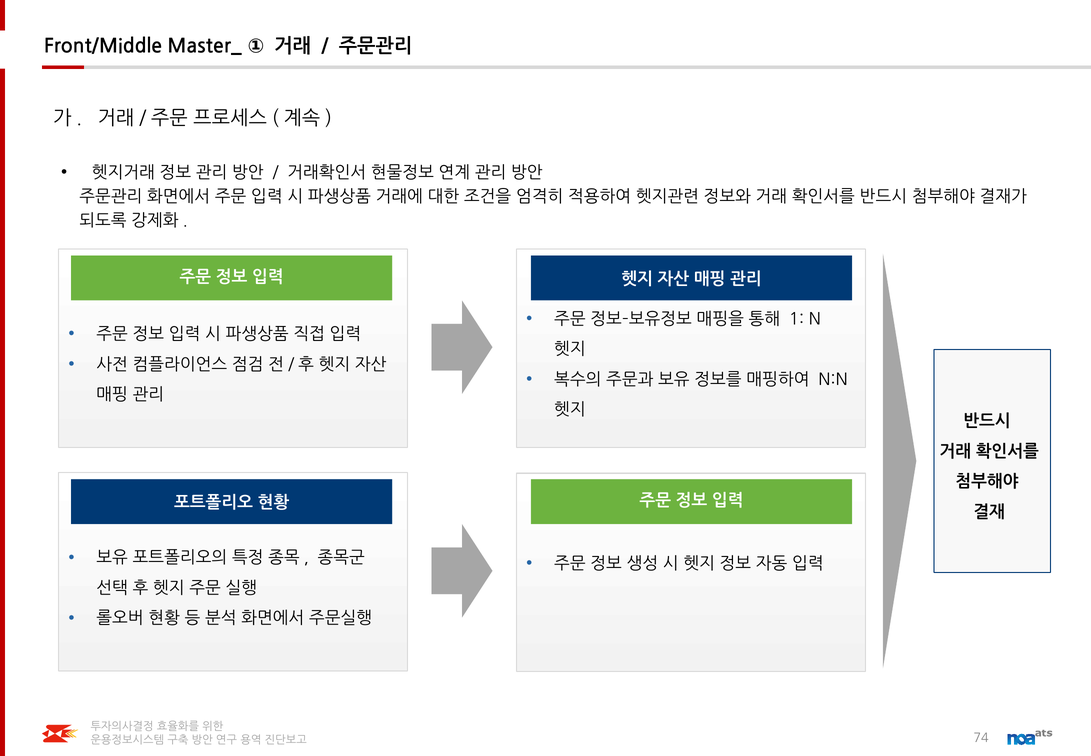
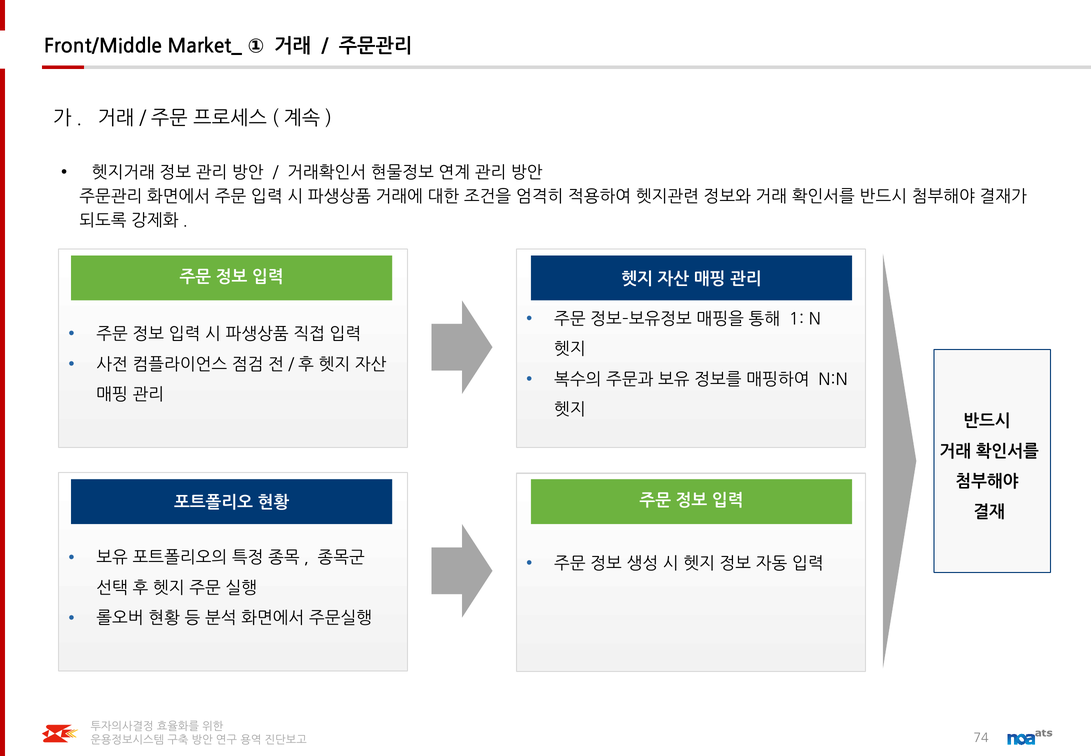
Master_: Master_ -> Market_ (205, 46)
